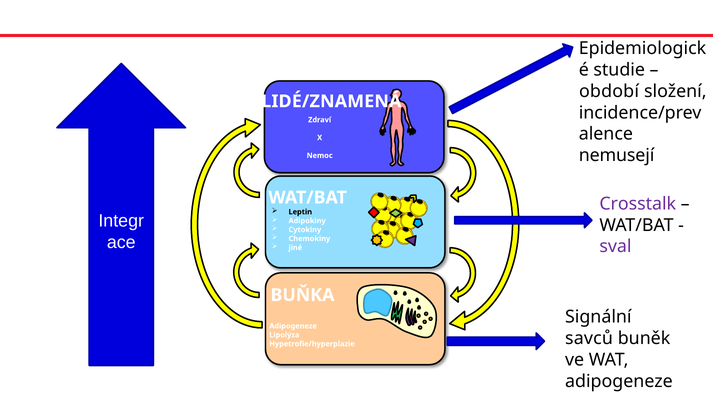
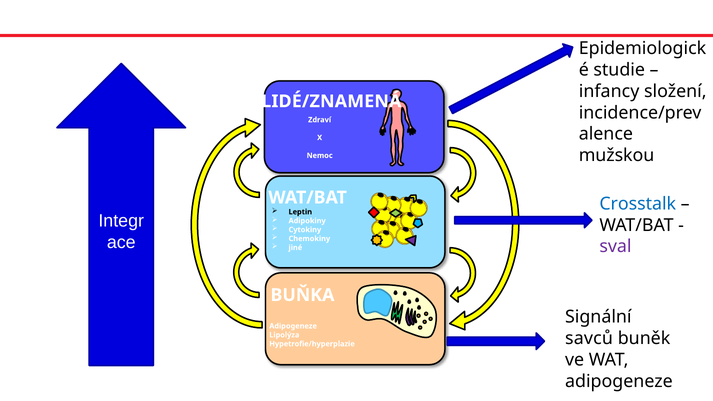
období: období -> infancy (609, 91)
nemusejí: nemusejí -> mužskou (617, 155)
Crosstalk colour: purple -> blue (638, 204)
